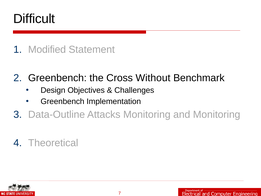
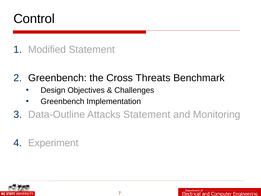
Difficult: Difficult -> Control (34, 19)
Without: Without -> Threats (153, 78)
Attacks Monitoring: Monitoring -> Statement (147, 114)
Theoretical: Theoretical -> Experiment (53, 143)
